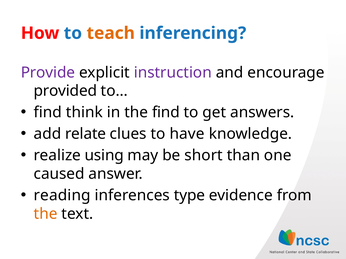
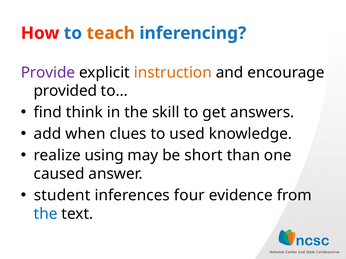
instruction colour: purple -> orange (173, 73)
the find: find -> skill (166, 113)
relate: relate -> when (85, 134)
have: have -> used (187, 134)
reading: reading -> student (62, 196)
type: type -> four (189, 196)
the colour: orange -> blue (46, 214)
